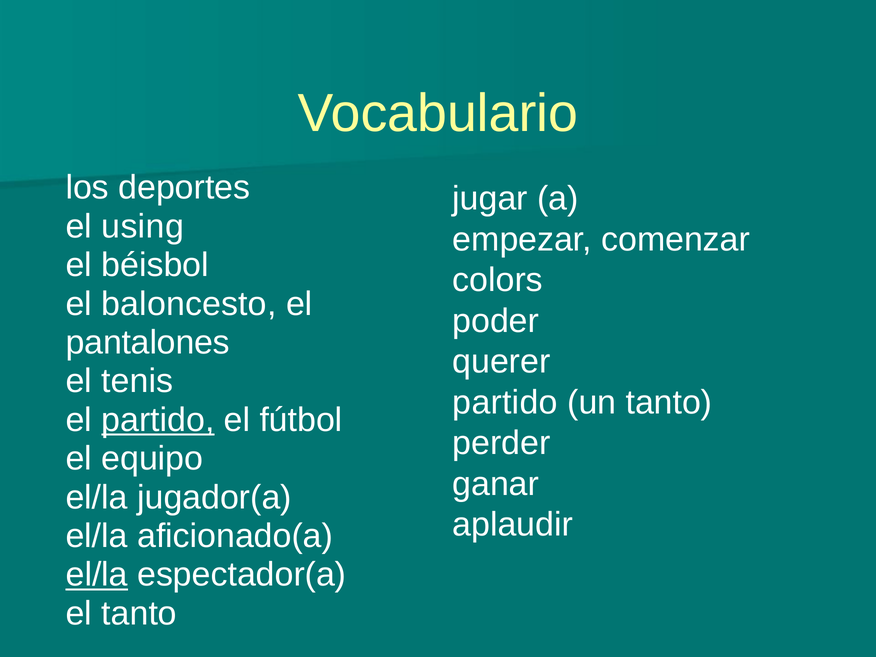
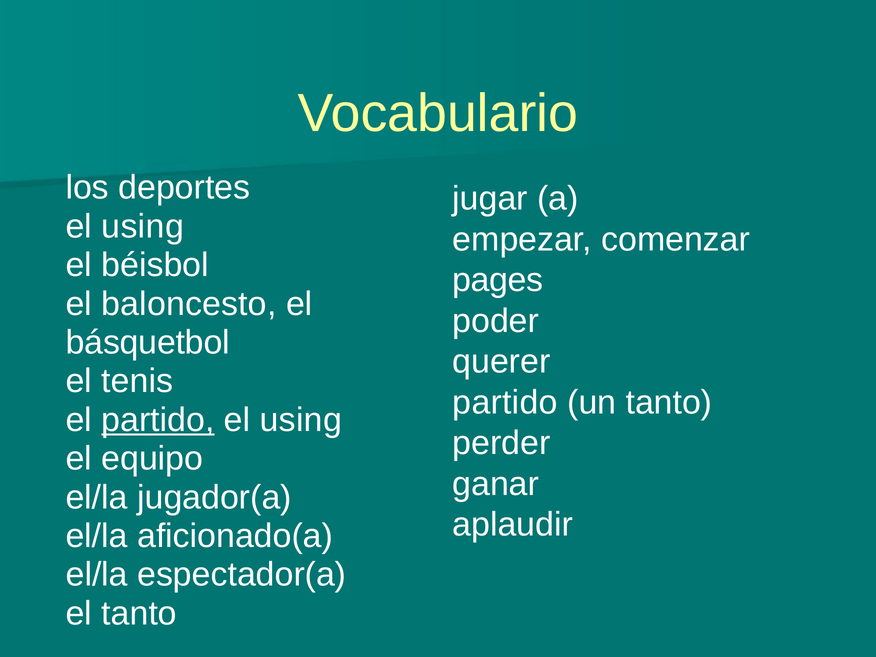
colors: colors -> pages (498, 280)
pantalones: pantalones -> básquetbol (148, 343)
fútbol: fútbol -> using (301, 420)
el/la underline: present -> none (97, 575)
